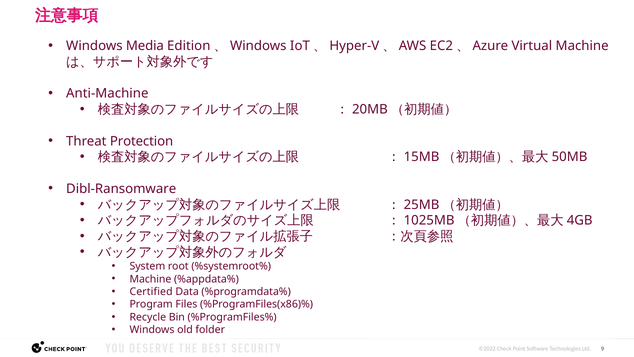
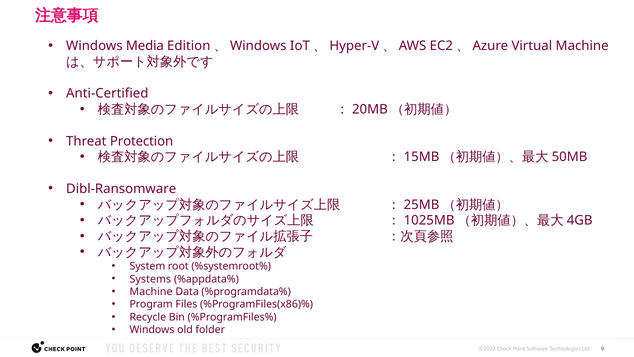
Anti-Machine: Anti-Machine -> Anti-Certified (107, 94)
Machine: Machine -> Systems (150, 279)
Certified: Certified -> Machine (151, 292)
